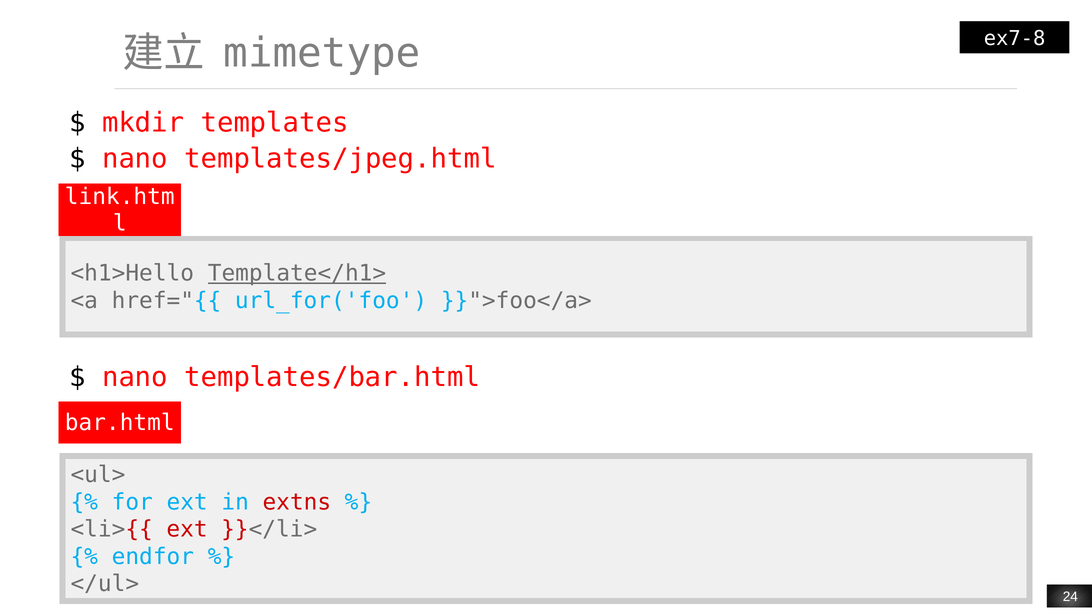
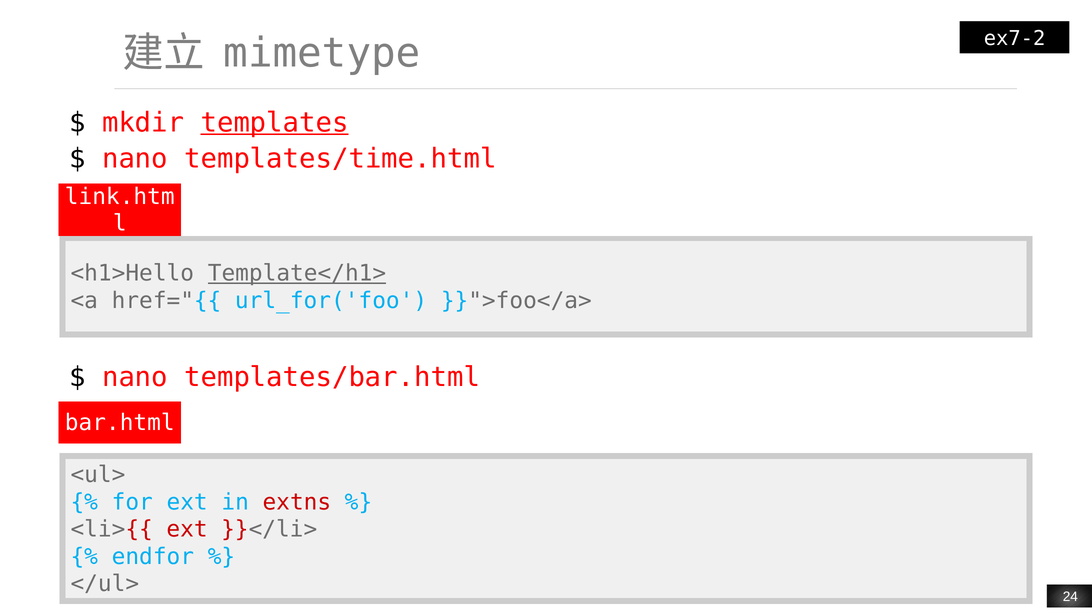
ex7-8: ex7-8 -> ex7-2 (1015, 39)
templates underline: none -> present (275, 123)
templates/jpeg.html: templates/jpeg.html -> templates/time.html (340, 159)
